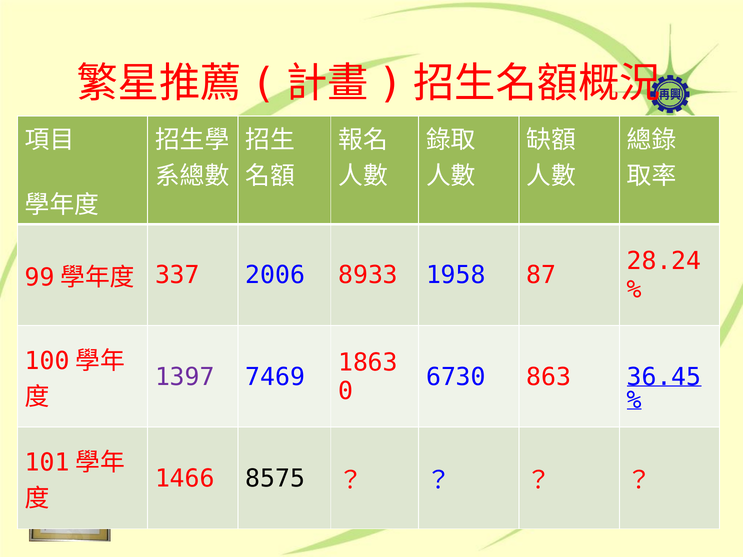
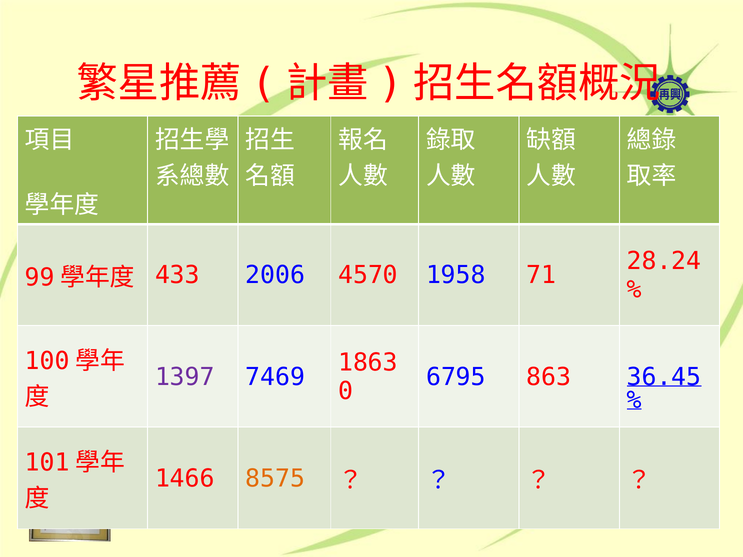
337: 337 -> 433 (177, 275)
8933: 8933 -> 4570 (368, 275)
87: 87 -> 71 (541, 275)
6730: 6730 -> 6795 (456, 377)
8575 colour: black -> orange (275, 479)
